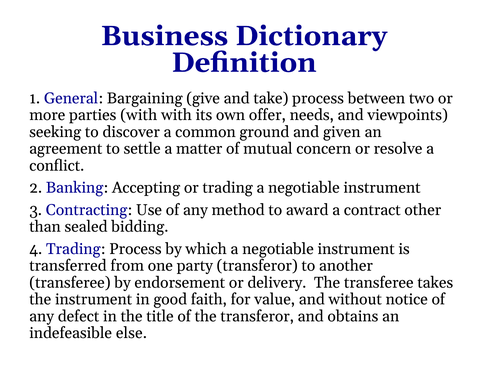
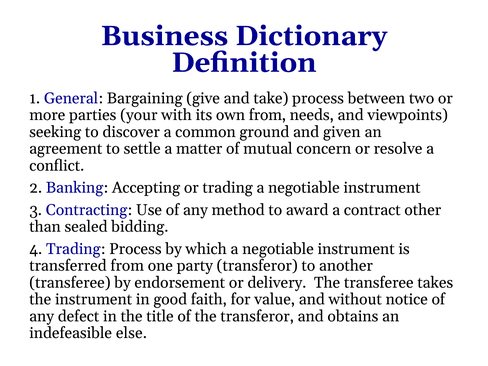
parties with: with -> your (139, 115)
own offer: offer -> from (267, 115)
